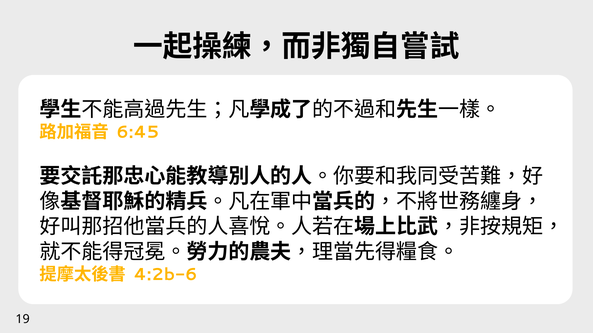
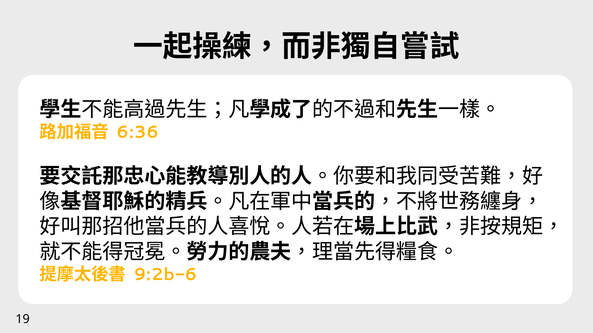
6:45: 6:45 -> 6:36 (138, 132)
4:2b-6: 4:2b-6 -> 9:2b-6 (166, 275)
